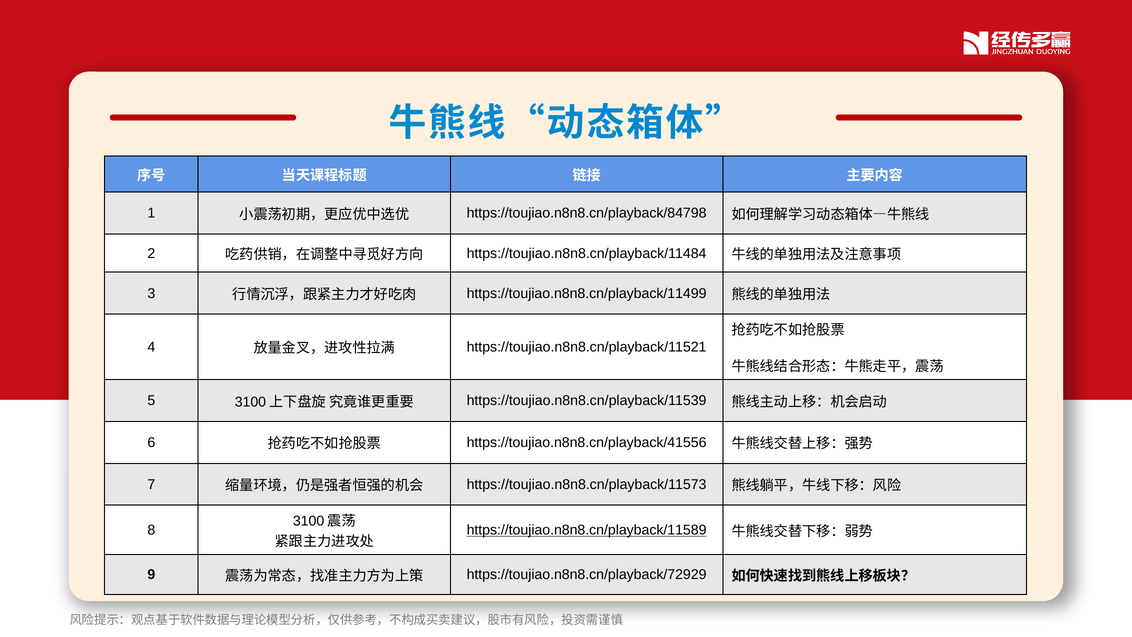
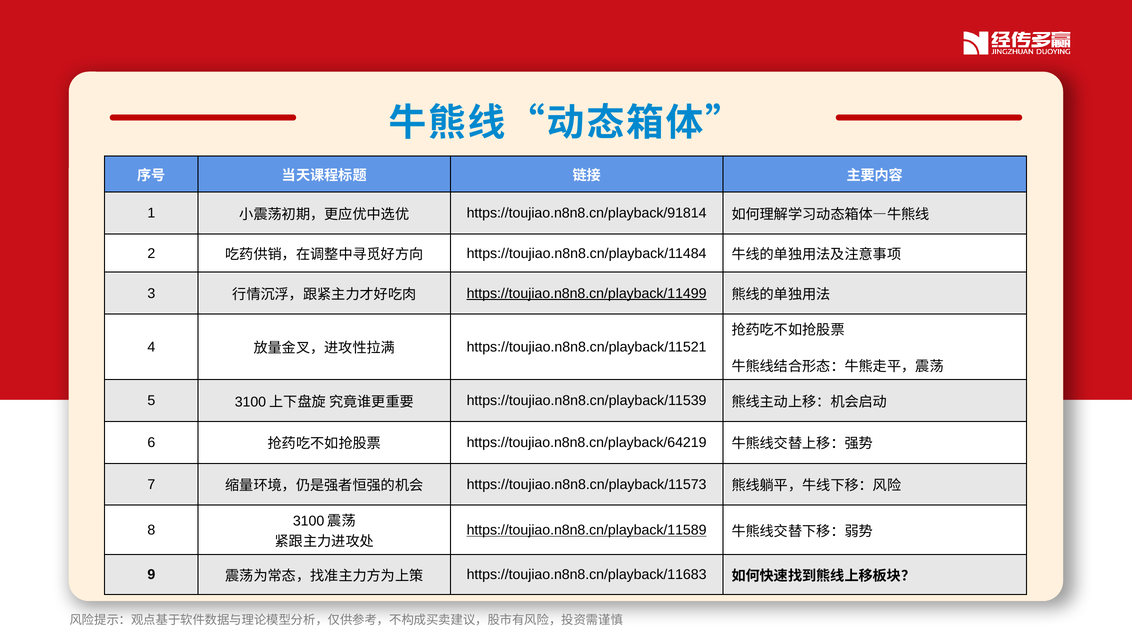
https://toujiao.n8n8.cn/playback/84798: https://toujiao.n8n8.cn/playback/84798 -> https://toujiao.n8n8.cn/playback/91814 (587, 213)
https://toujiao.n8n8.cn/playback/11499 underline: none -> present (587, 293)
https://toujiao.n8n8.cn/playback/41556: https://toujiao.n8n8.cn/playback/41556 -> https://toujiao.n8n8.cn/playback/64219 (587, 442)
https://toujiao.n8n8.cn/playback/72929: https://toujiao.n8n8.cn/playback/72929 -> https://toujiao.n8n8.cn/playback/11683 (587, 575)
